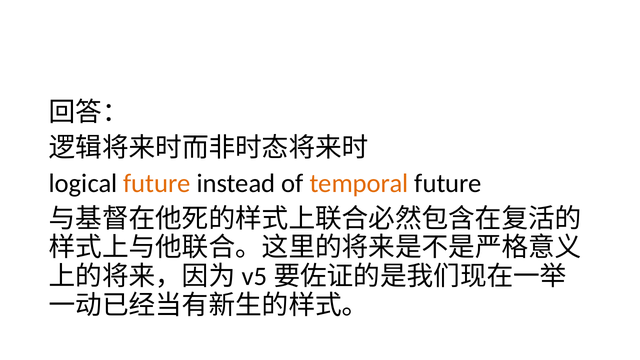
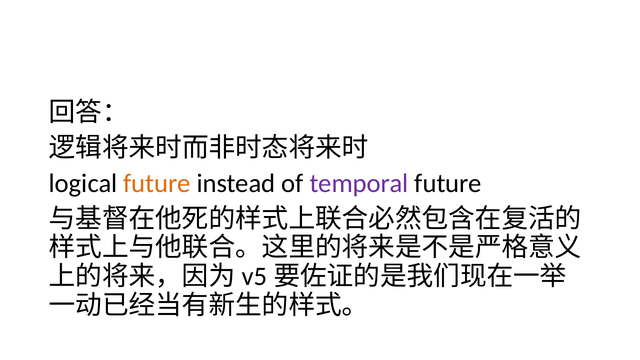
temporal colour: orange -> purple (359, 183)
